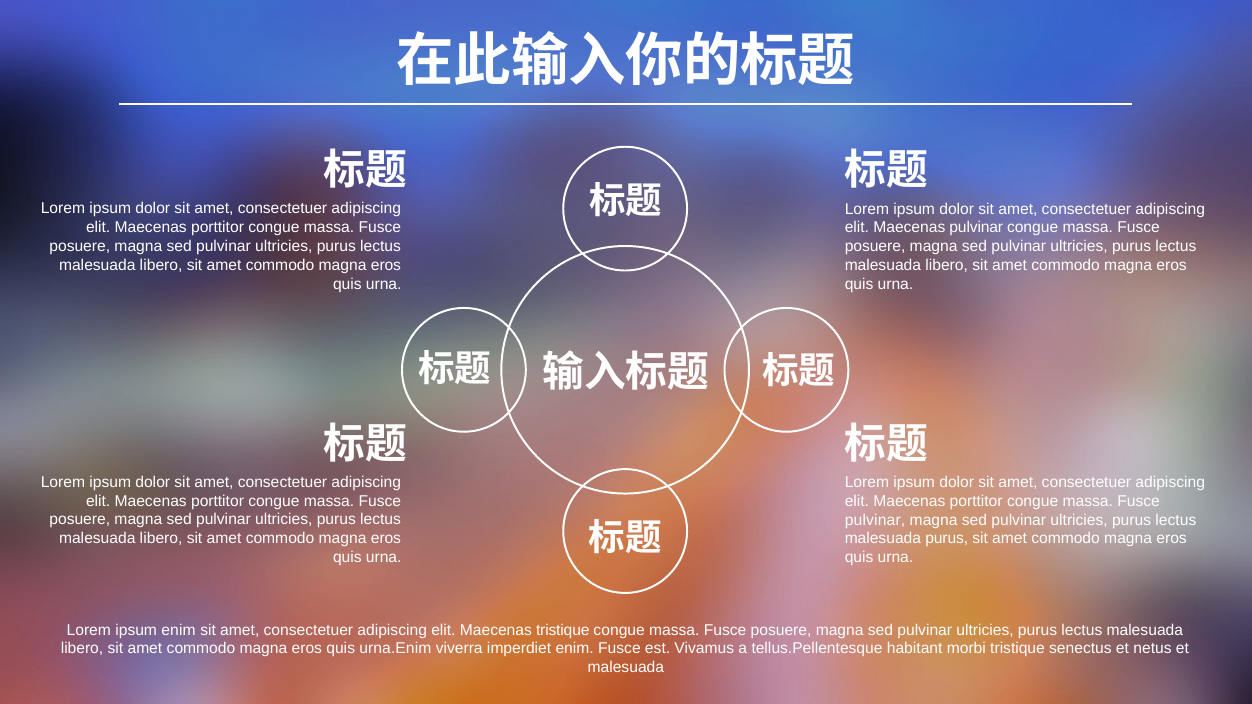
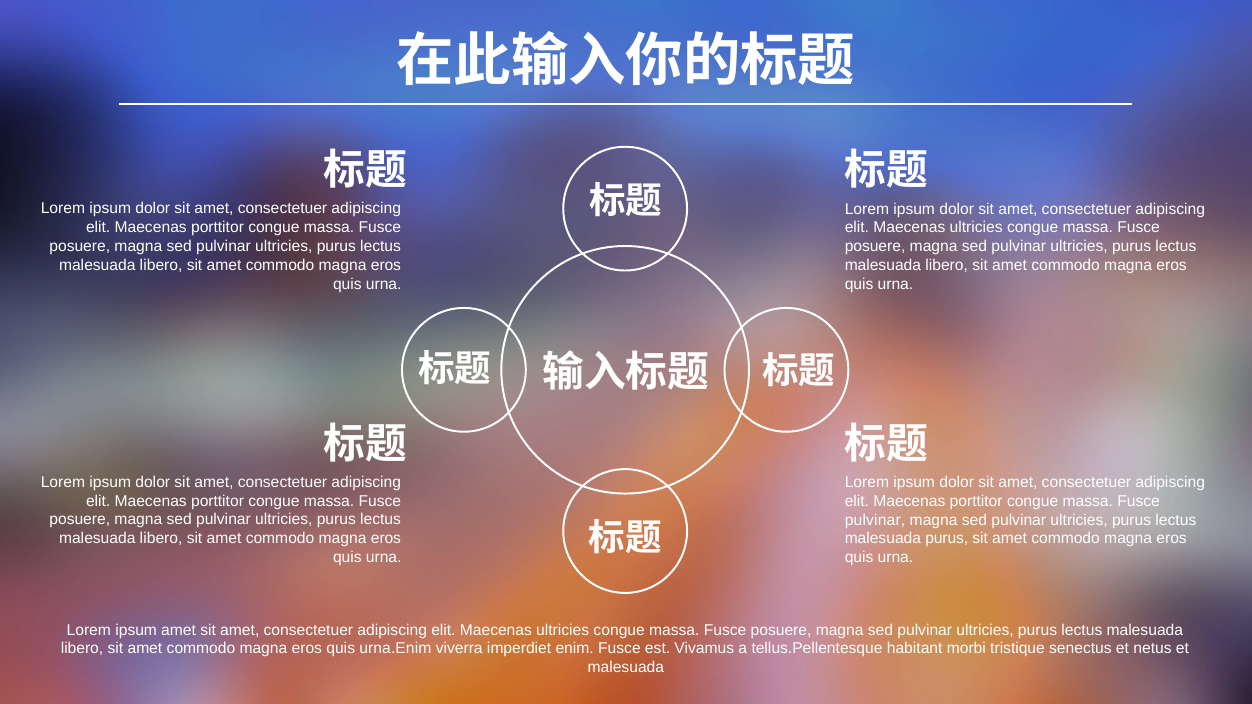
pulvinar: pulvinar -> ultricies (976, 228)
ipsum enim: enim -> amet (179, 630)
tristique: tristique -> ultricies (563, 630)
